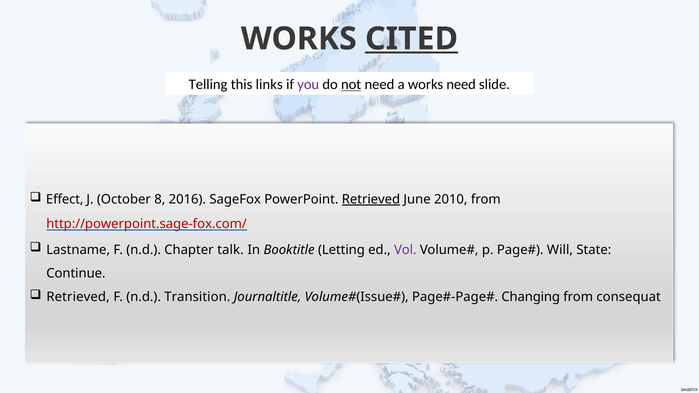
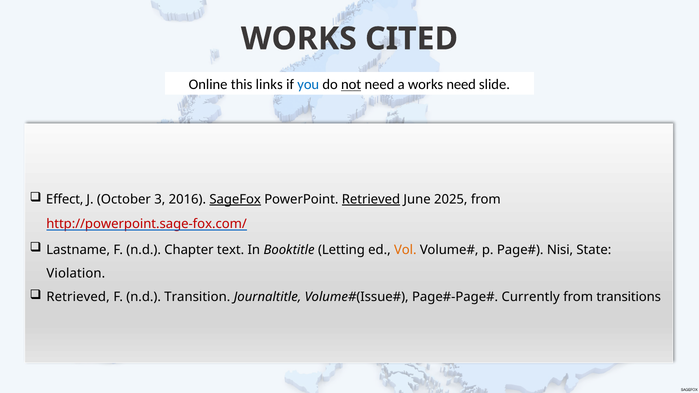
CITED underline: present -> none (412, 39)
Telling: Telling -> Online (208, 84)
you colour: purple -> blue (308, 84)
8: 8 -> 3 (160, 199)
SageFox underline: none -> present (235, 199)
2010: 2010 -> 2025 (451, 199)
talk: talk -> text (231, 250)
Vol colour: purple -> orange (405, 250)
Will: Will -> Nisi (560, 250)
Continue: Continue -> Violation (76, 273)
Changing: Changing -> Currently (531, 297)
consequat: consequat -> transitions (629, 297)
